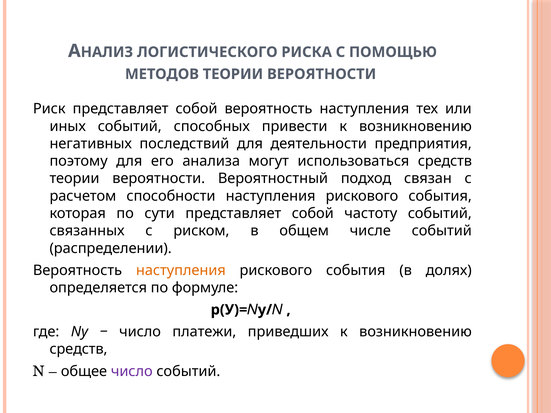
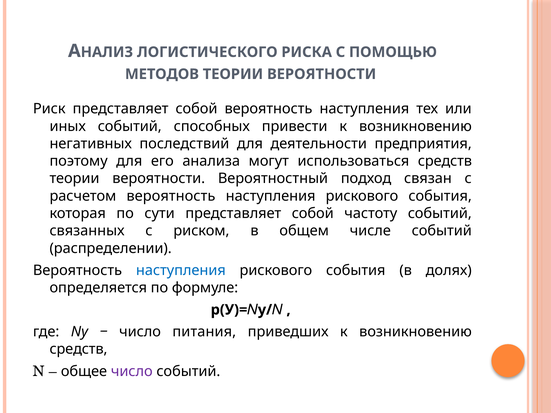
расчетом способности: способности -> вероятность (171, 196)
наступления colour: orange -> blue (181, 270)
платежи: платежи -> питания (204, 332)
